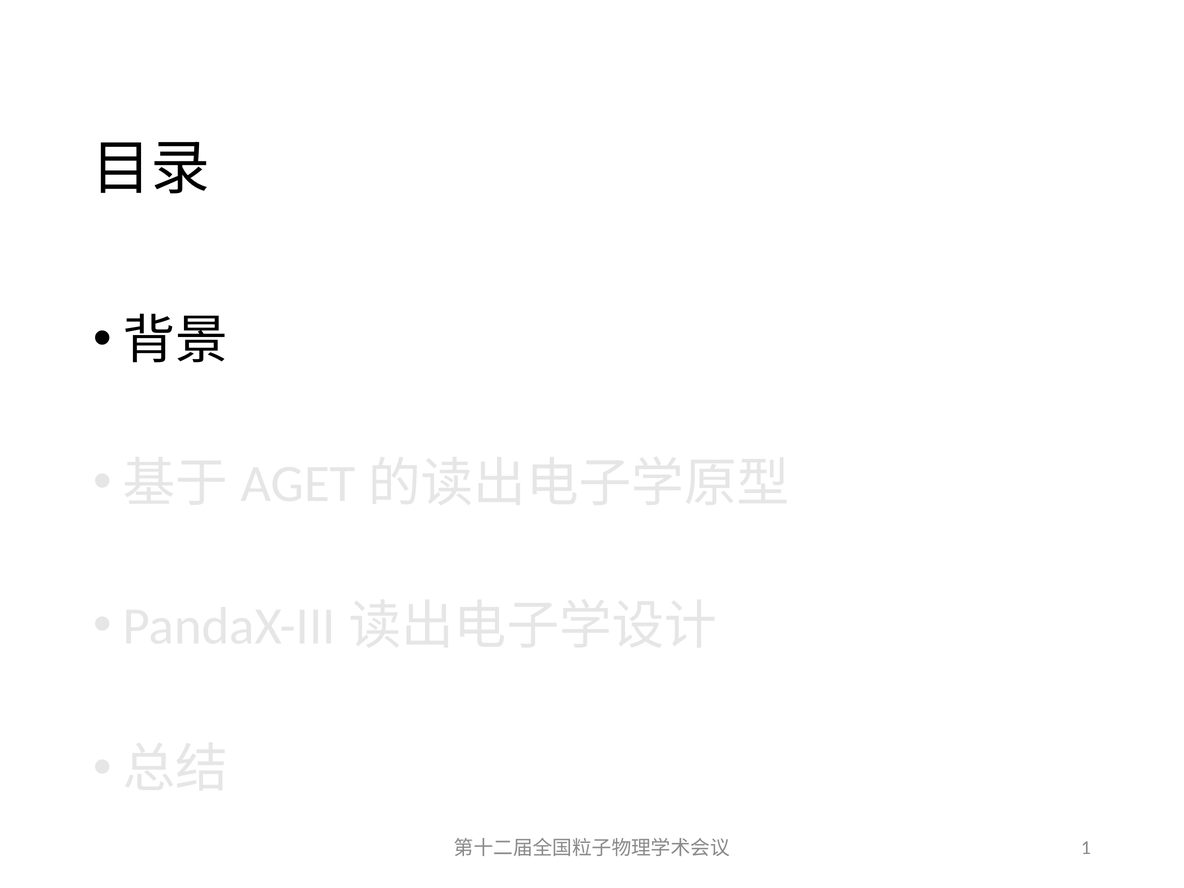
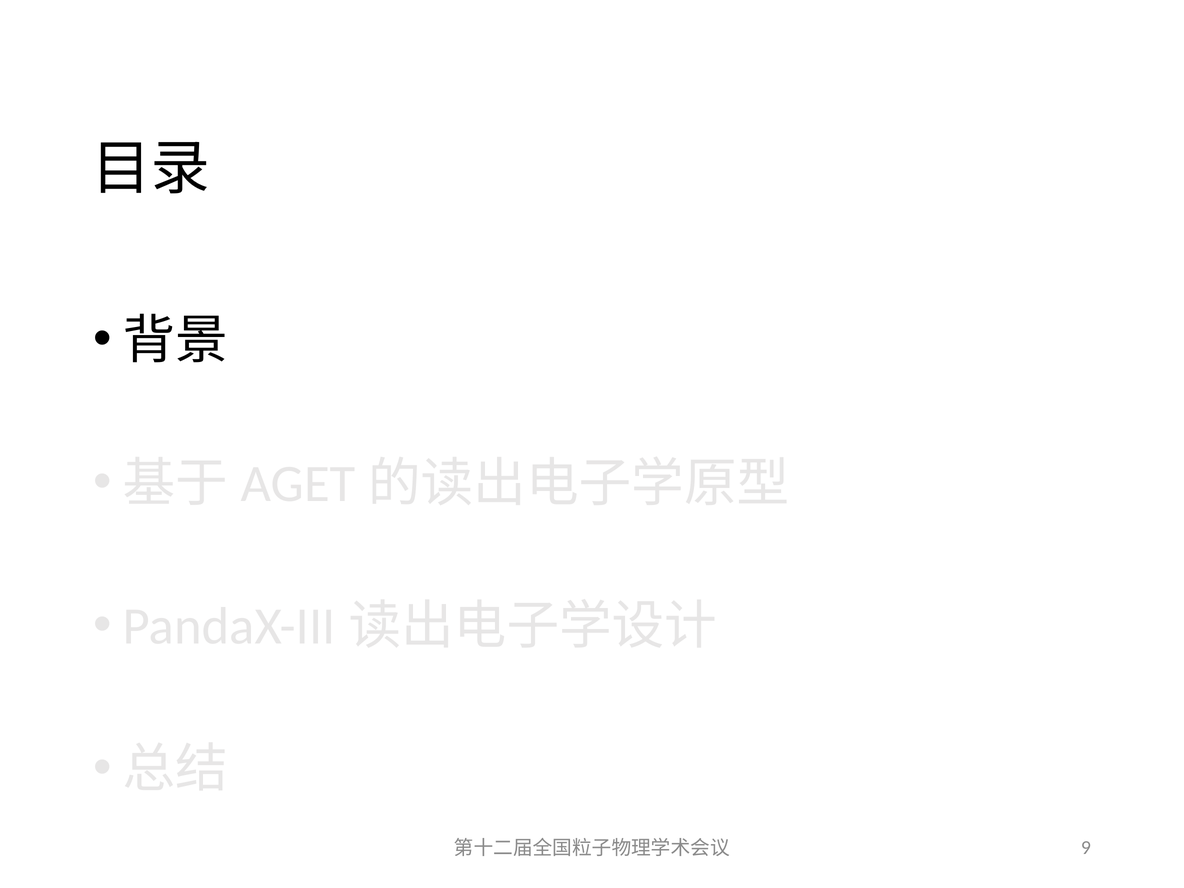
1: 1 -> 9 (1086, 848)
